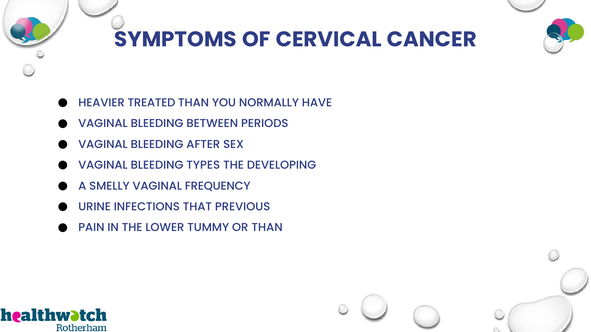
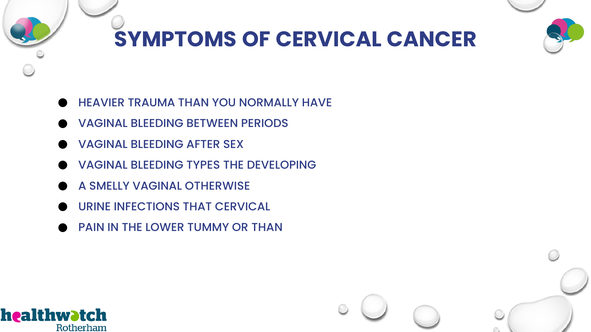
TREATED: TREATED -> TRAUMA (151, 103)
FREQUENCY: FREQUENCY -> OTHERWISE (218, 186)
THAT PREVIOUS: PREVIOUS -> CERVICAL (243, 207)
